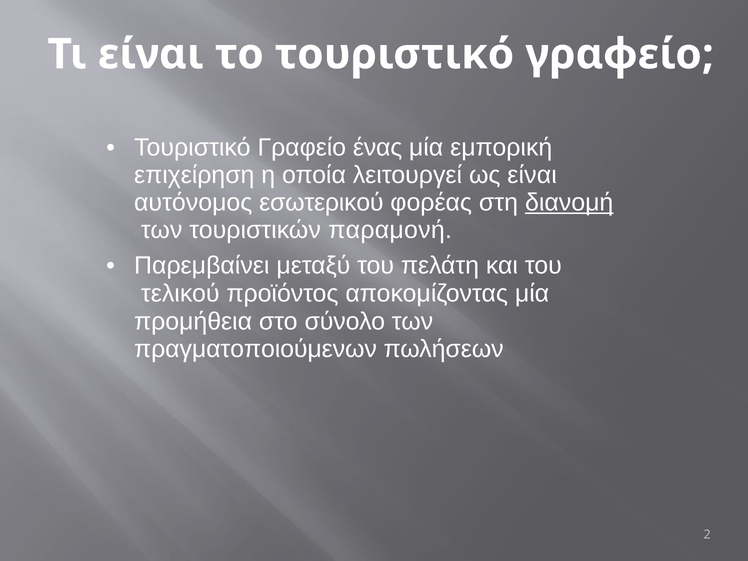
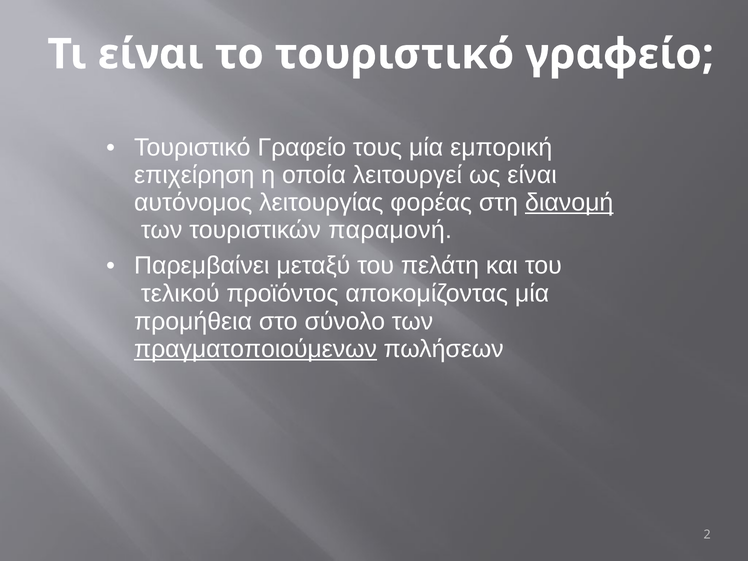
ένας: ένας -> τους (378, 148)
εσωτερικού: εσωτερικού -> λειτουργίας (321, 203)
πραγματοποιούμενων underline: none -> present (255, 349)
